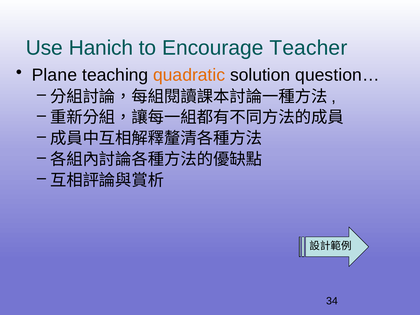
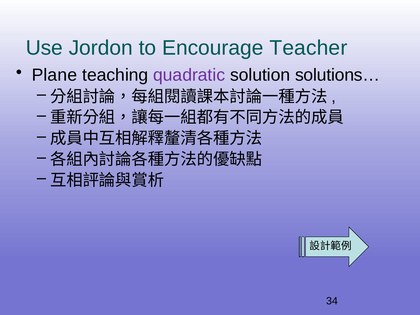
Hanich: Hanich -> Jordon (101, 48)
quadratic colour: orange -> purple (189, 75)
question…: question… -> solutions… (338, 75)
